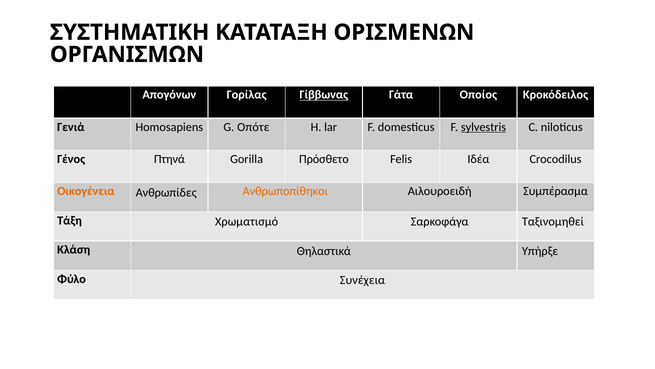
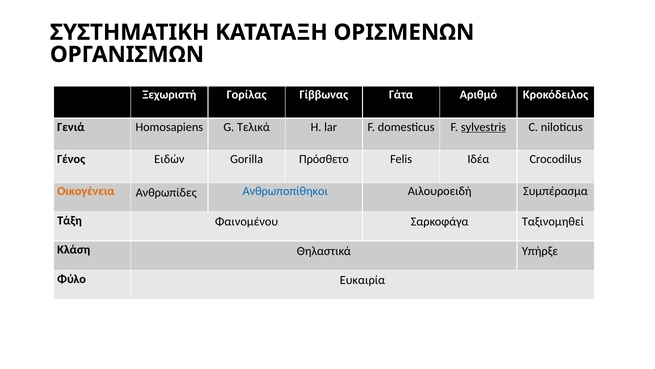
Απογόνων: Απογόνων -> Ξεχωριστή (169, 95)
Γίββωνας underline: present -> none (324, 95)
Οποίος: Οποίος -> Αριθμό (478, 95)
Οπότε: Οπότε -> Τελικά (253, 127)
Πτηνά: Πτηνά -> Ειδών (169, 159)
Ανθρωποπίθηκοι colour: orange -> blue (285, 191)
Χρωματισμό: Χρωματισμό -> Φαινομένου (247, 222)
Συνέχεια: Συνέχεια -> Ευκαιρία (362, 280)
